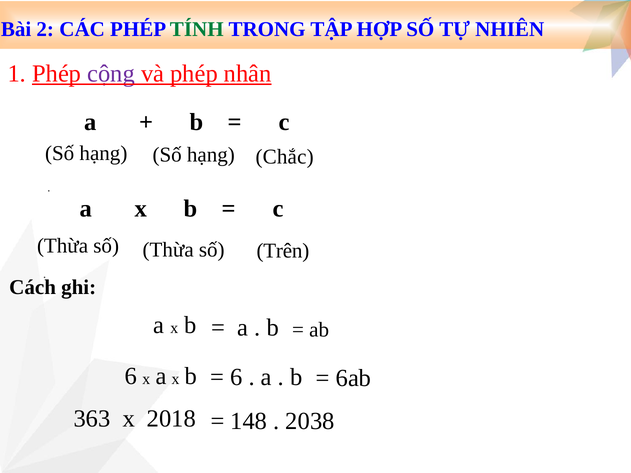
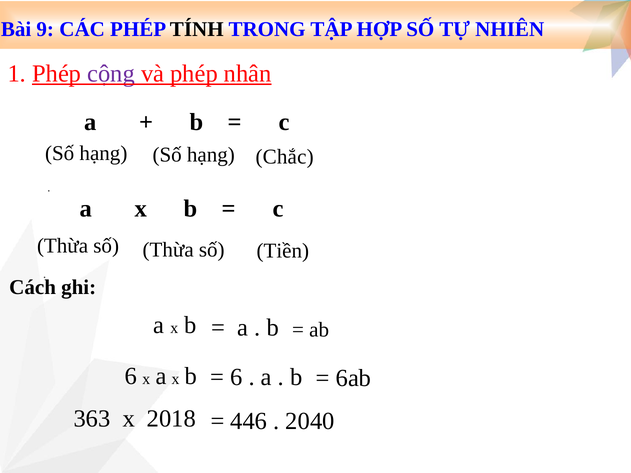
2: 2 -> 9 (45, 29)
TÍNH colour: green -> black (197, 29)
Trên: Trên -> Tiền (283, 251)
148: 148 -> 446 (249, 422)
2038: 2038 -> 2040 (310, 422)
